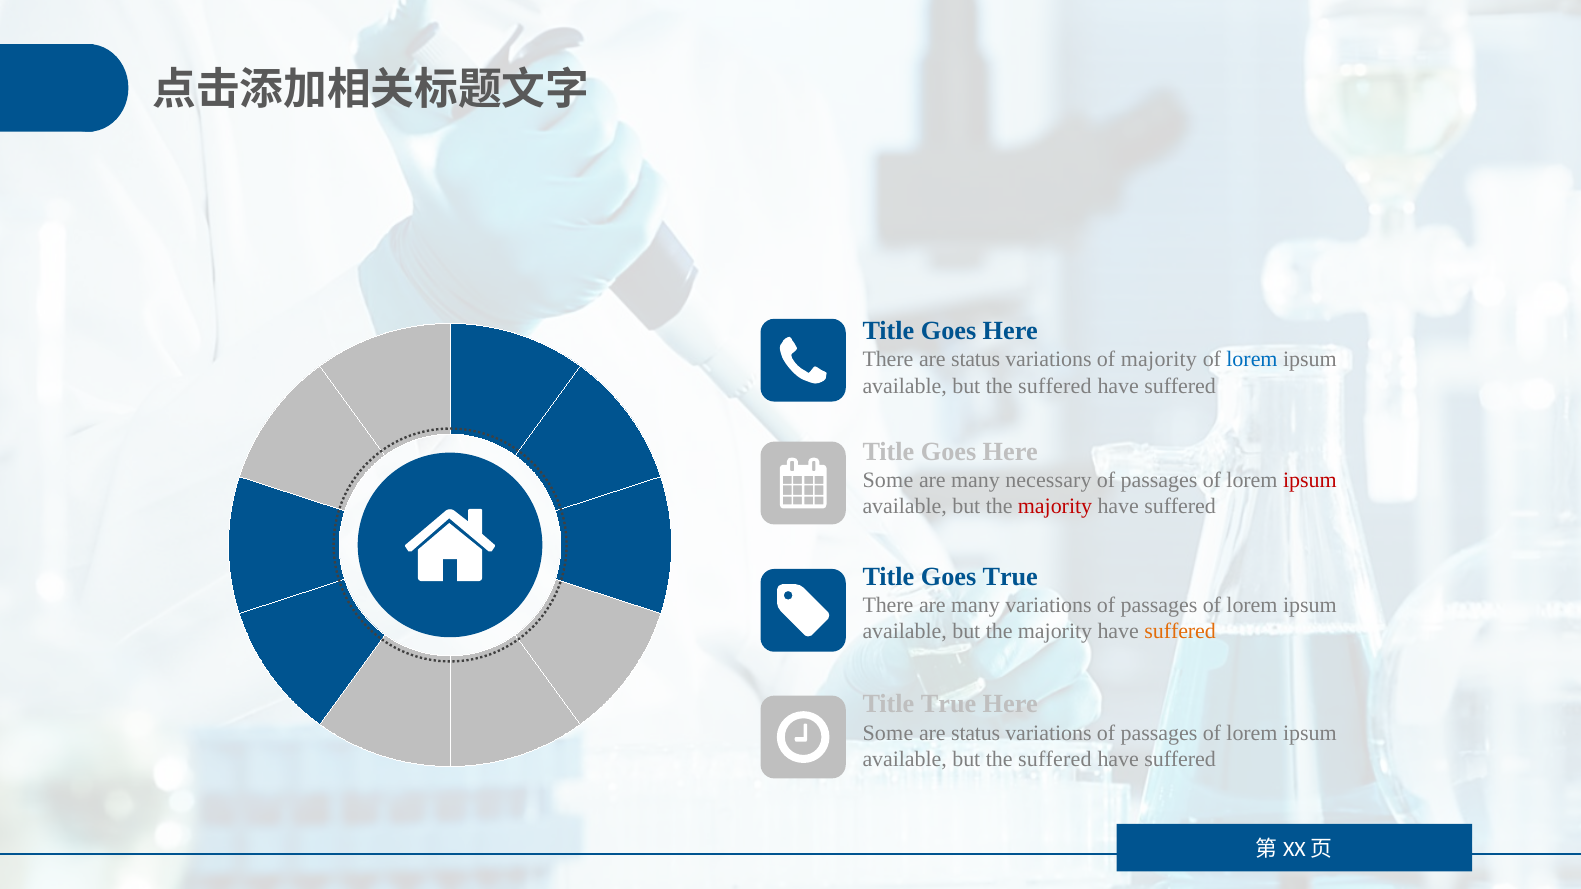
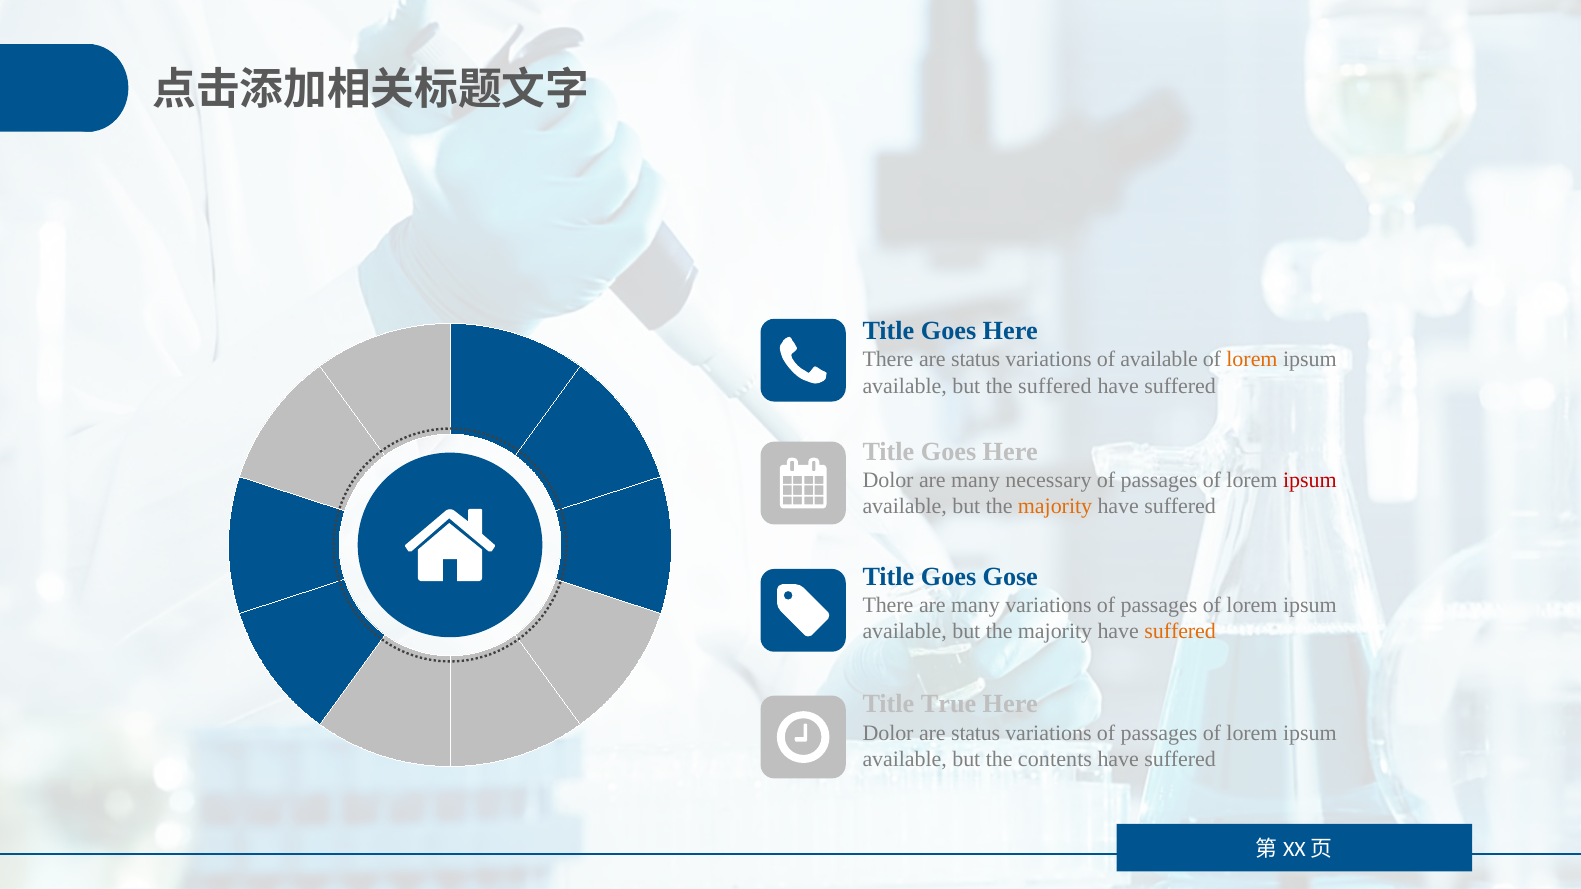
of majority: majority -> available (1159, 360)
lorem colour: blue -> orange (1252, 360)
Some: Some -> Dolor (888, 480)
majority colour: red -> orange (1055, 507)
Goes True: True -> Gose (1010, 577)
Some: Some -> Dolor (888, 733)
suffered: suffered -> contents (1055, 759)
